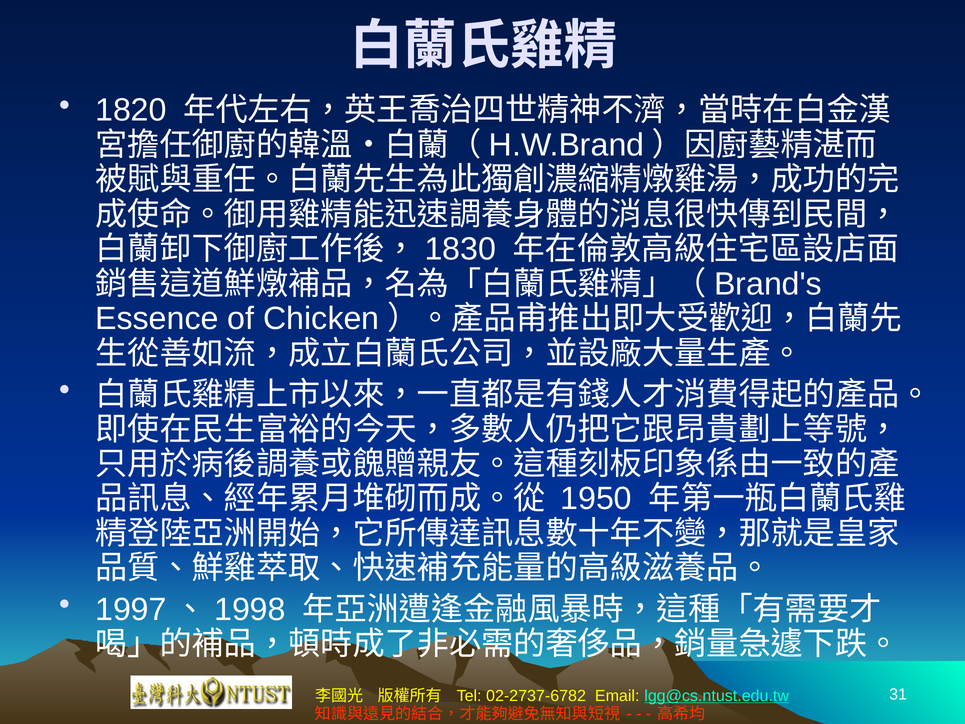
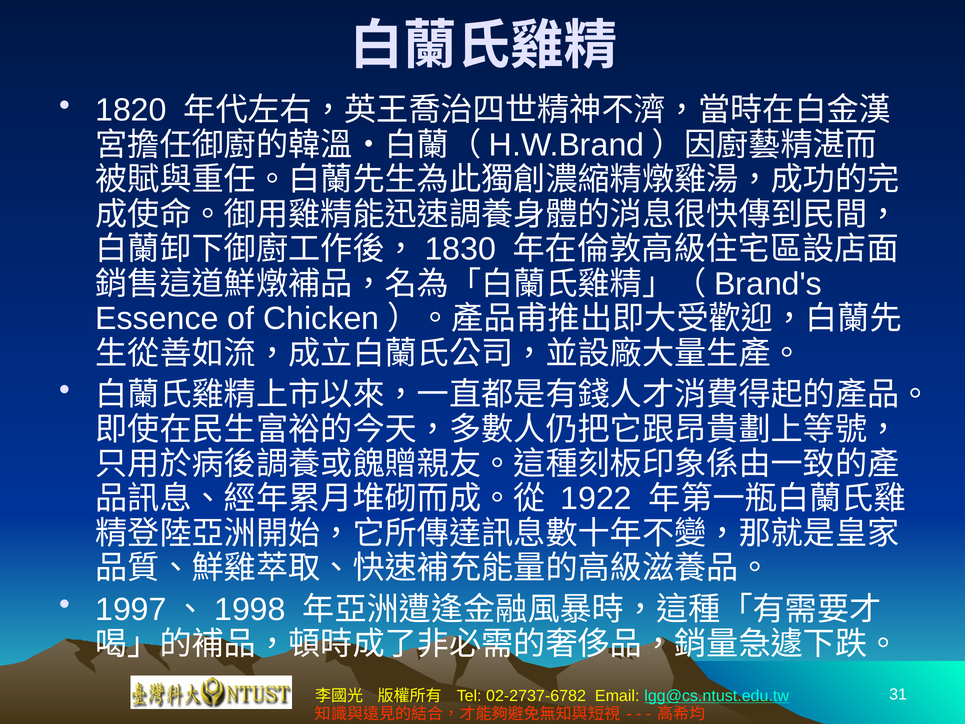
1950: 1950 -> 1922 (596, 499)
